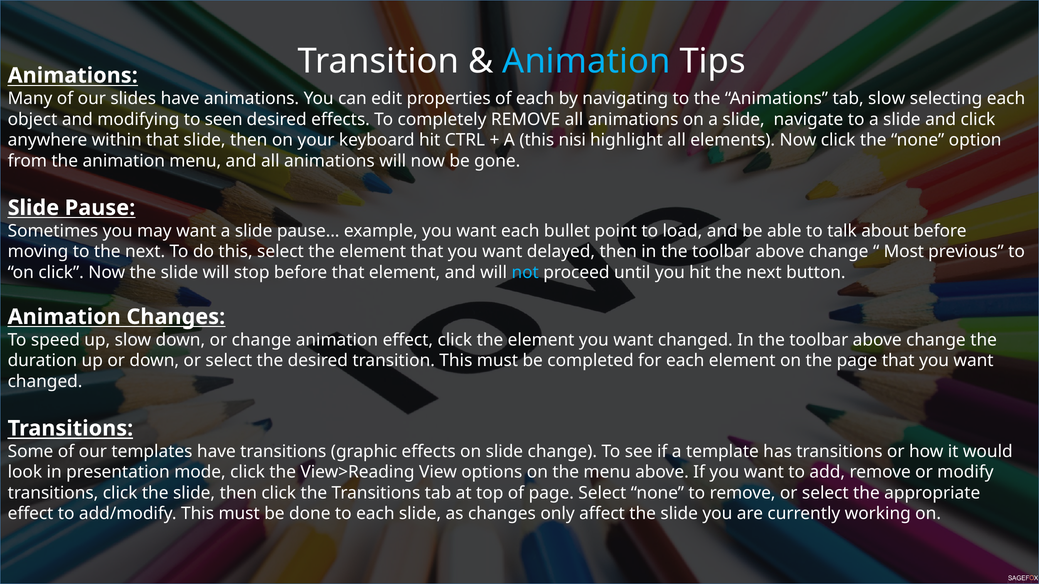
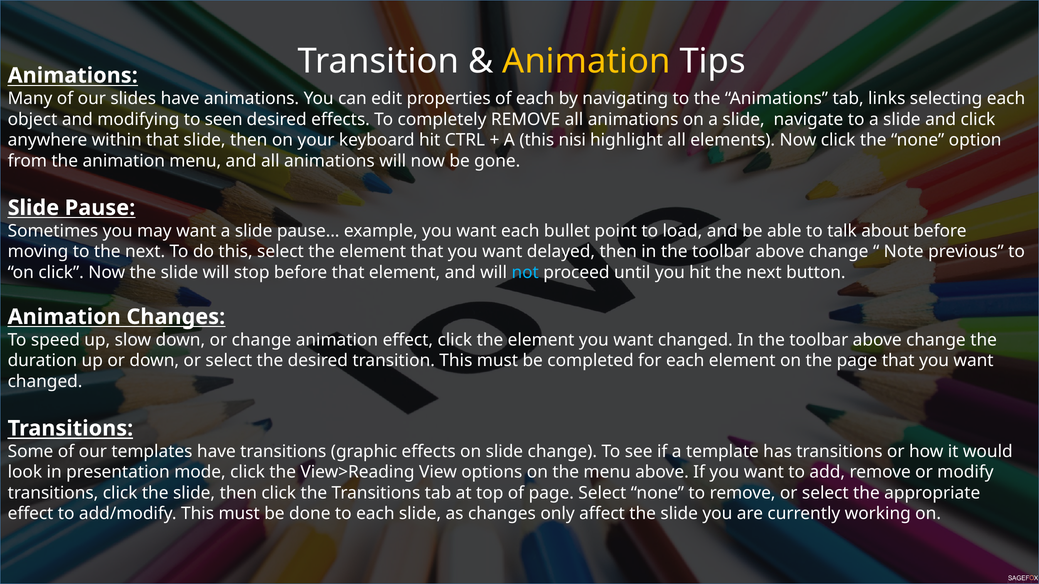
Animation colour: light blue -> yellow (586, 61)
tab slow: slow -> links (887, 99)
Most: Most -> Note (904, 252)
